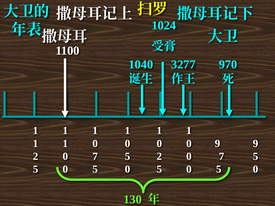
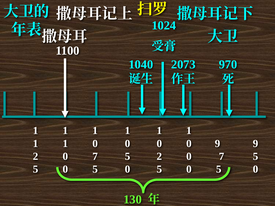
3277: 3277 -> 2073 (183, 65)
